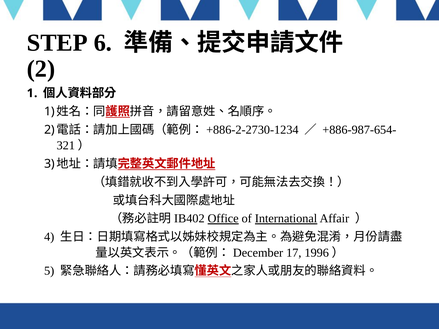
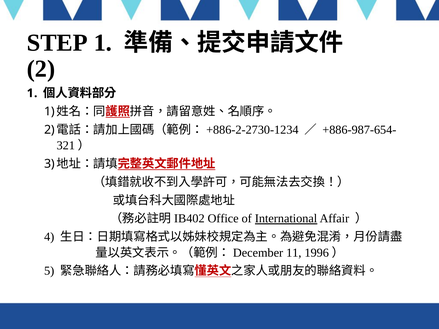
STEP 6: 6 -> 1 (103, 43)
Office underline: present -> none (223, 219)
17: 17 -> 11 (294, 253)
